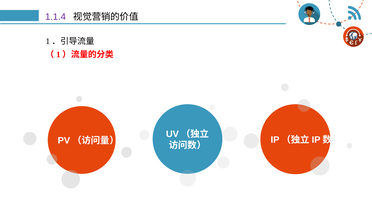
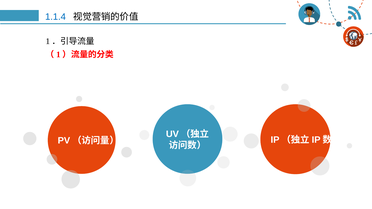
1.1.4 colour: purple -> blue (55, 17)
